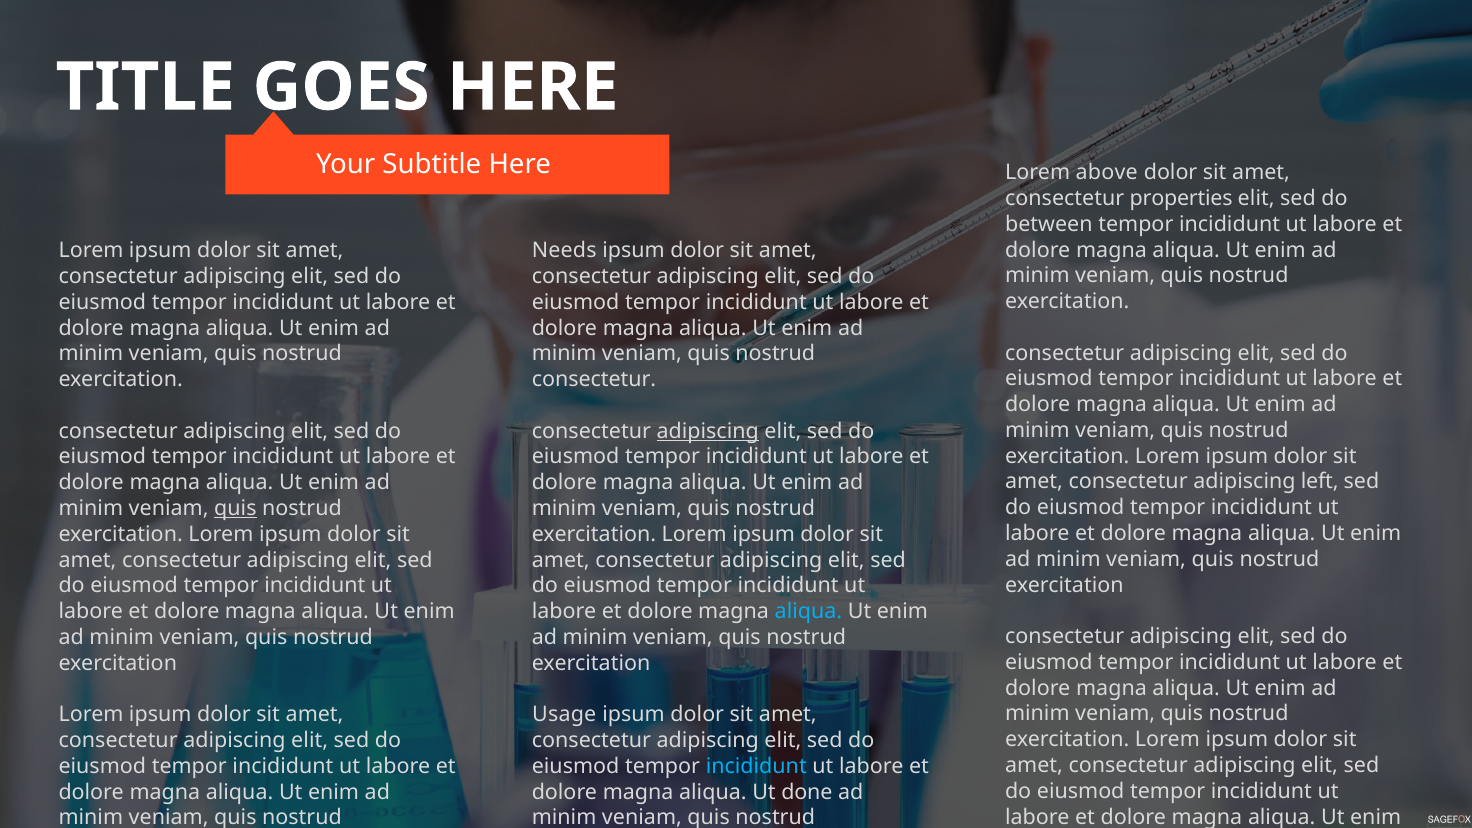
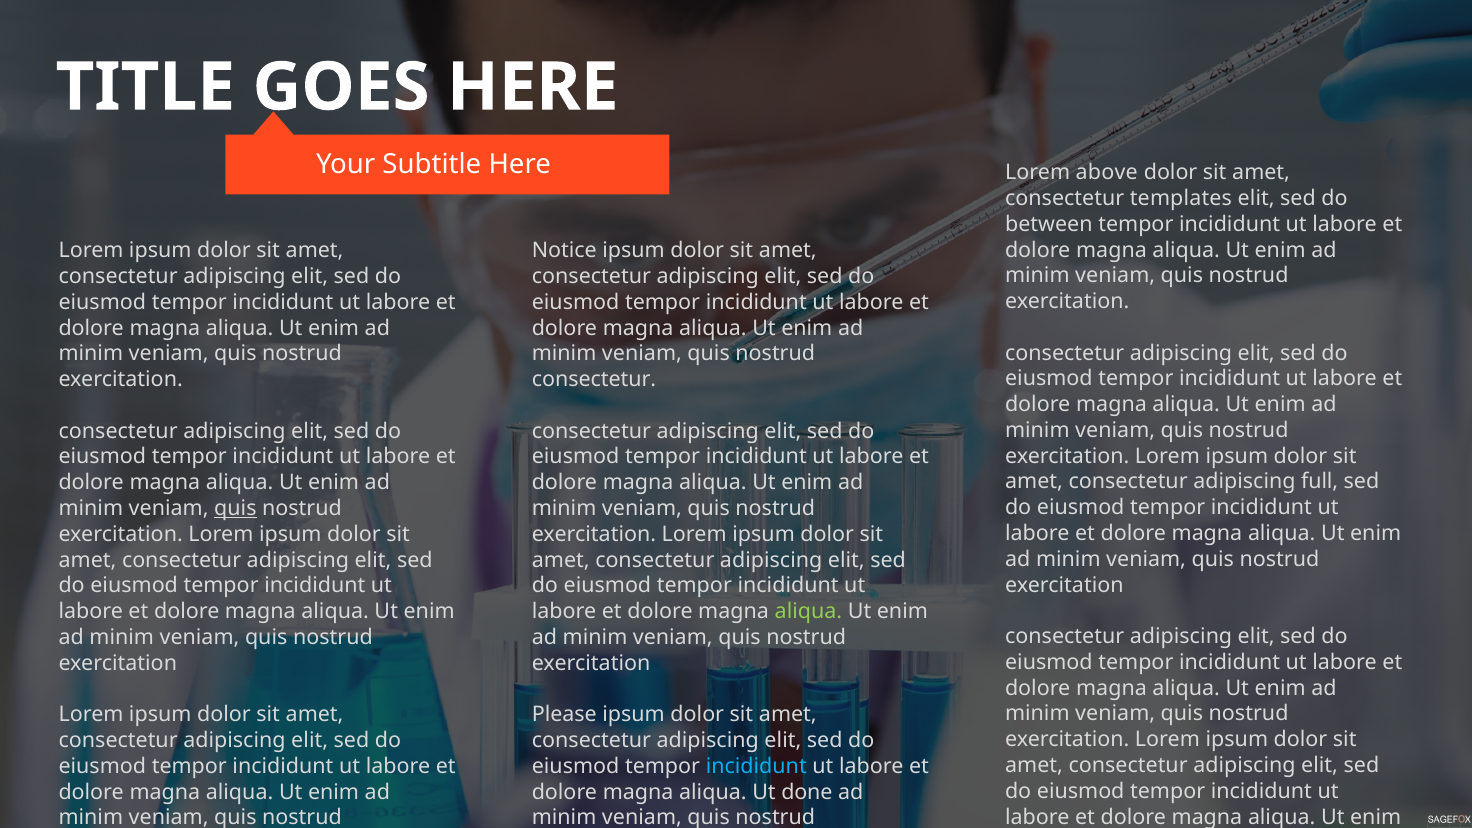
properties: properties -> templates (1181, 198)
Needs: Needs -> Notice (564, 251)
adipiscing underline: present -> none (708, 431)
left: left -> full (1320, 482)
aliqua colour: light blue -> light green (808, 611)
Usage: Usage -> Please (564, 715)
